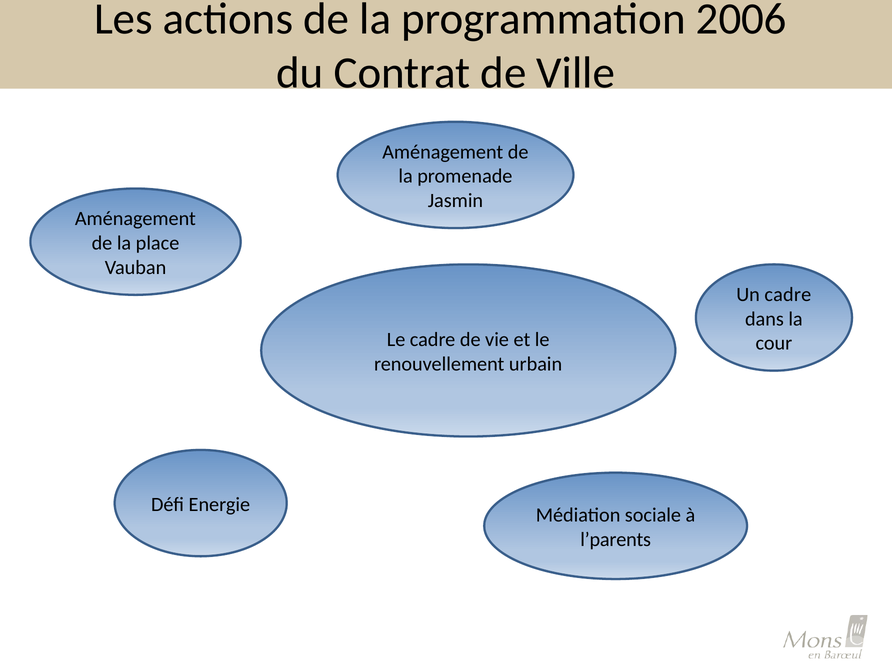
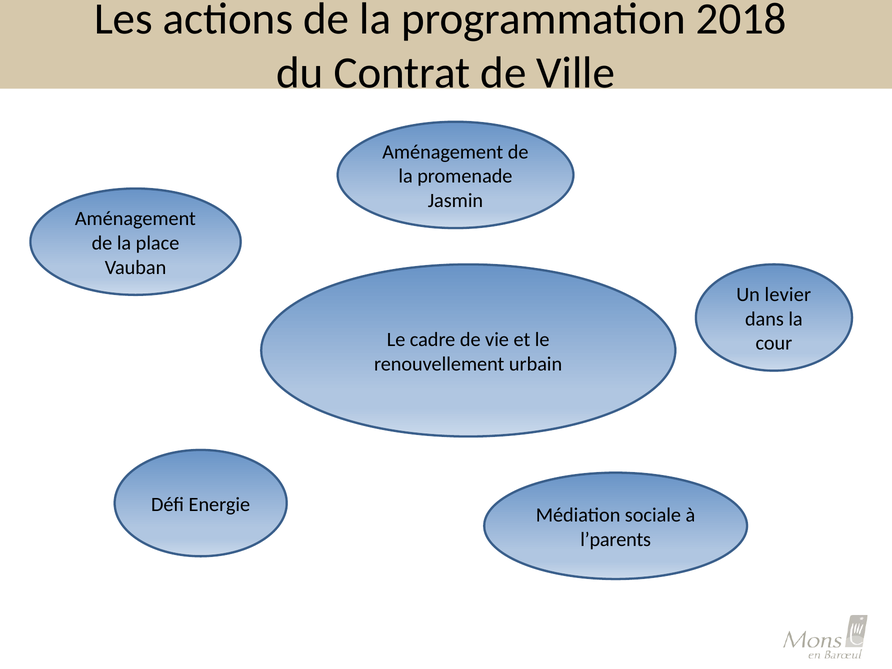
2006: 2006 -> 2018 (741, 19)
Un cadre: cadre -> levier (788, 295)
